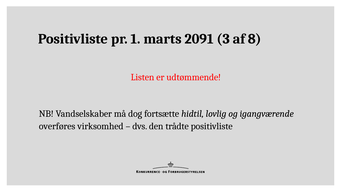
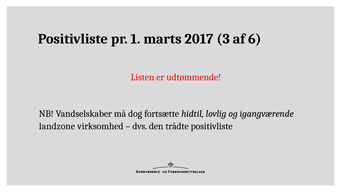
2091: 2091 -> 2017 (199, 39)
8: 8 -> 6 (255, 39)
overføres: overføres -> landzone (57, 126)
